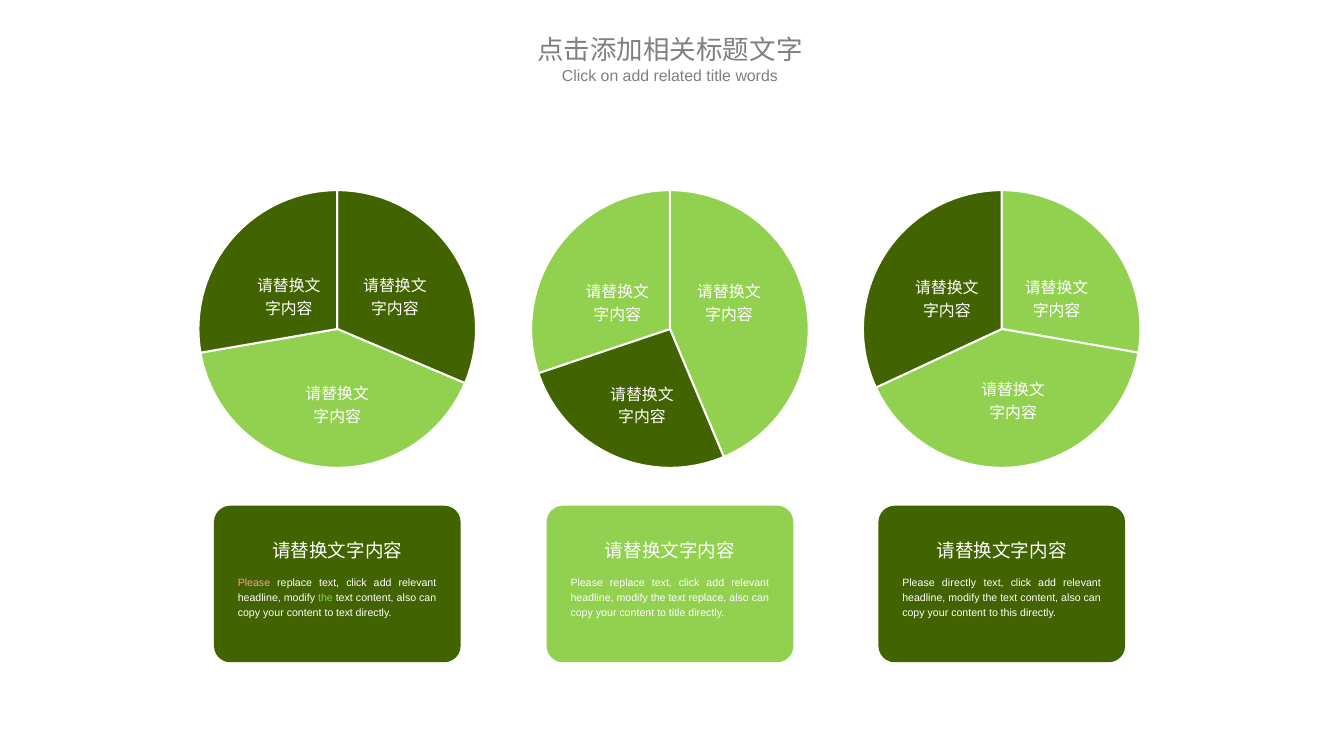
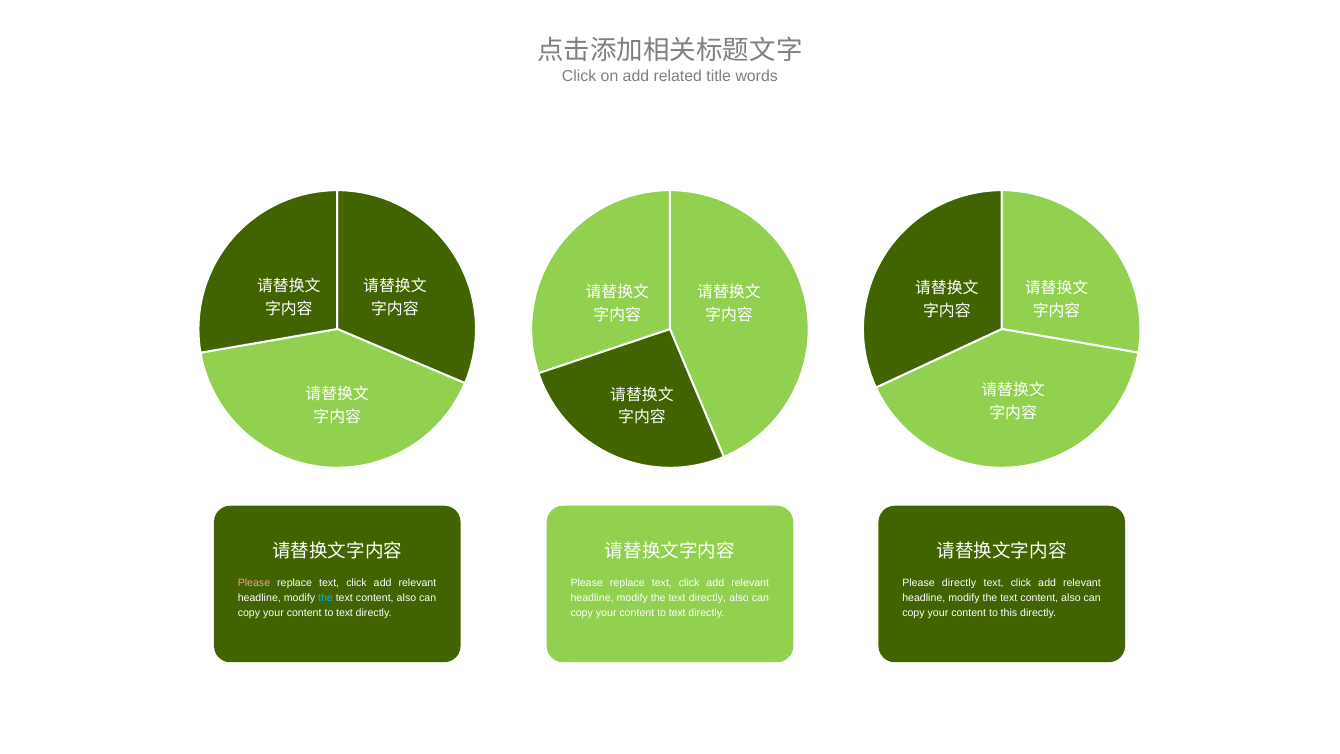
the colour: light green -> light blue (325, 598)
the text replace: replace -> directly (707, 598)
title: title -> text (677, 613)
